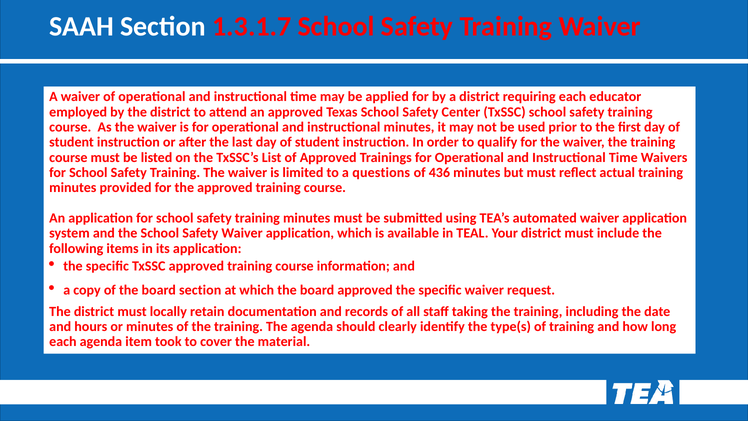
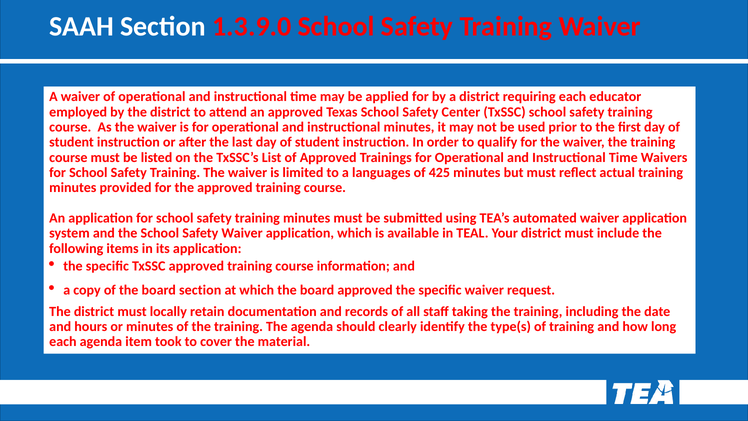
1.3.1.7: 1.3.1.7 -> 1.3.9.0 (252, 27)
questions: questions -> languages (381, 173)
436: 436 -> 425 (439, 173)
